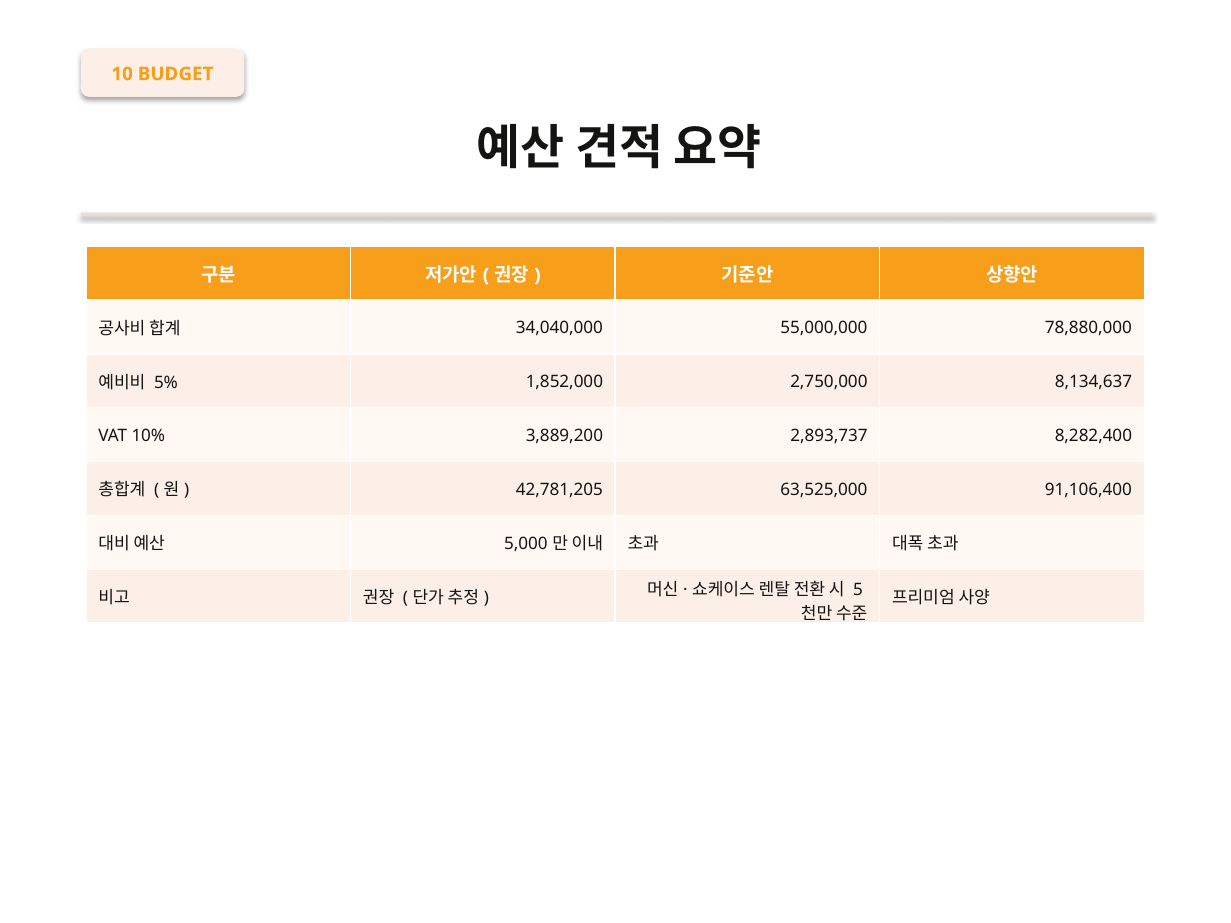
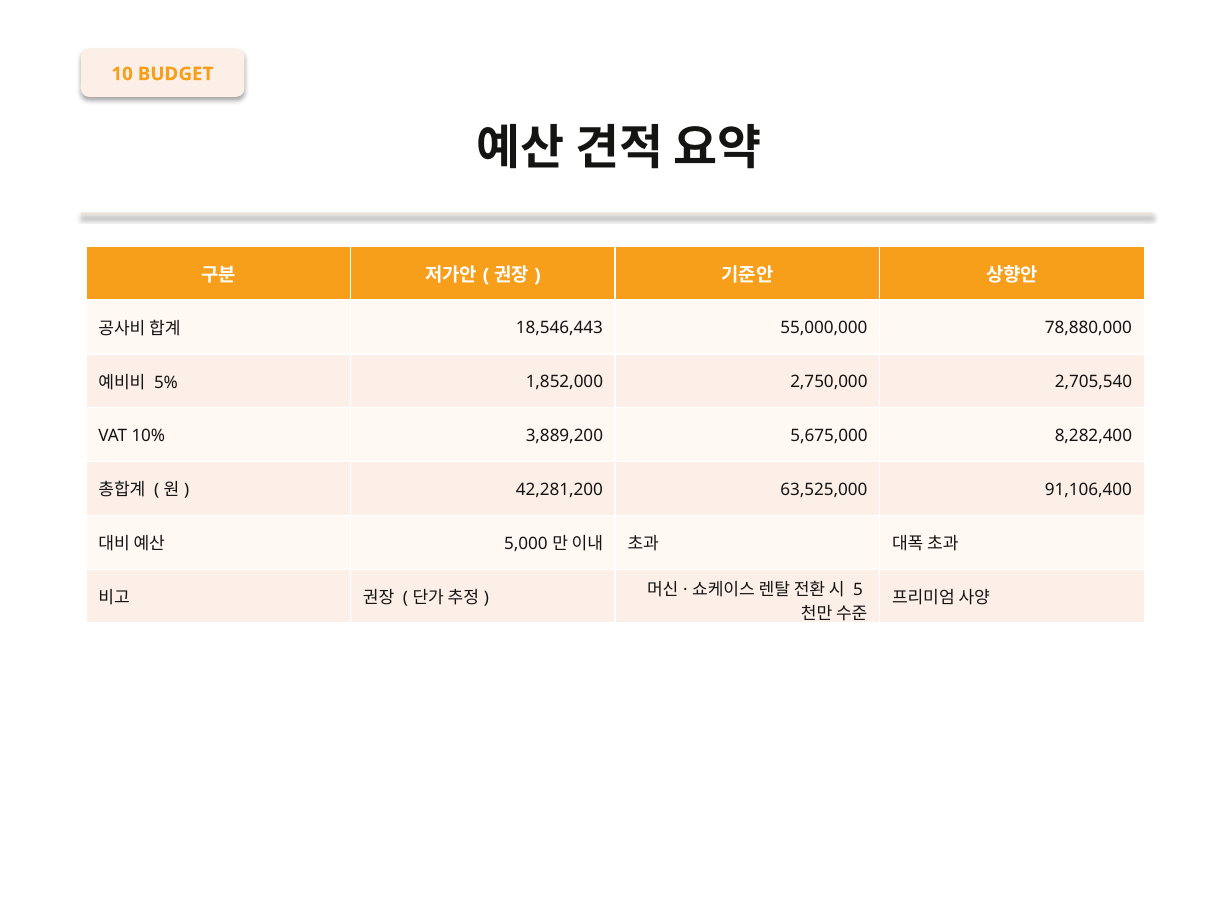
34,040,000: 34,040,000 -> 18,546,443 (559, 328)
8,134,637: 8,134,637 -> 2,705,540 (1093, 382)
2,893,737: 2,893,737 -> 5,675,000 (829, 436)
42,781,205: 42,781,205 -> 42,281,200 (559, 490)
